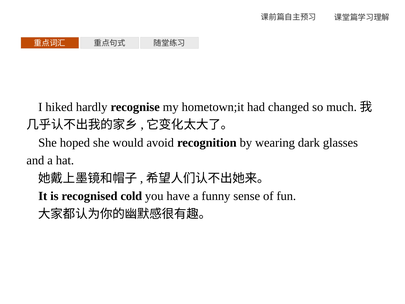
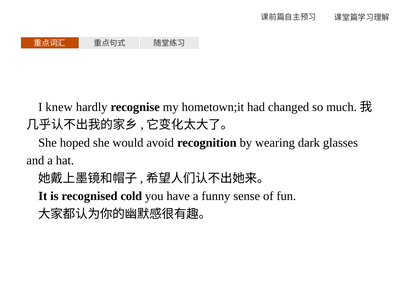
hiked: hiked -> knew (59, 107)
